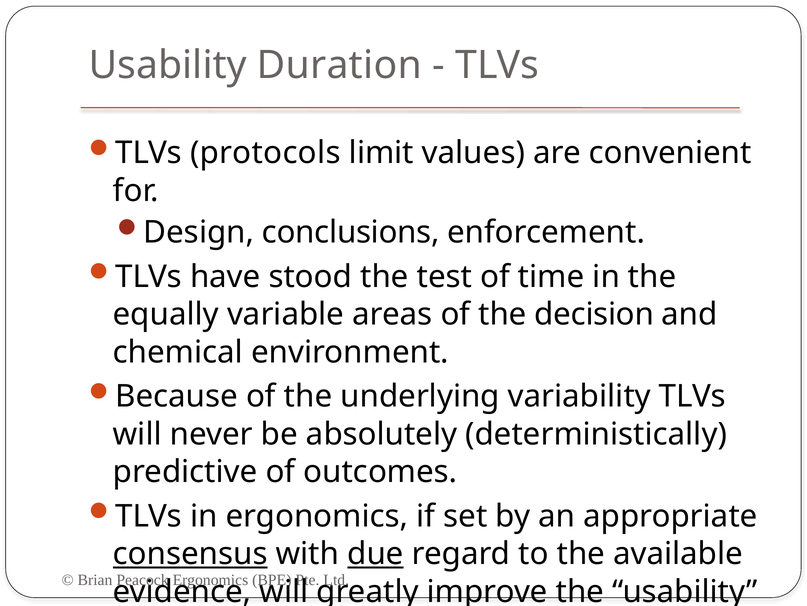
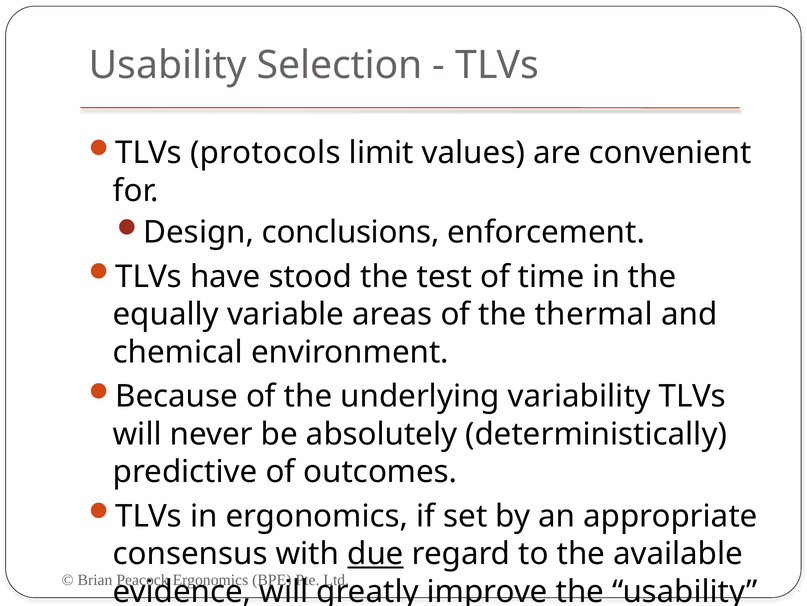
Duration: Duration -> Selection (340, 65)
decision: decision -> thermal (594, 314)
consensus underline: present -> none (190, 553)
